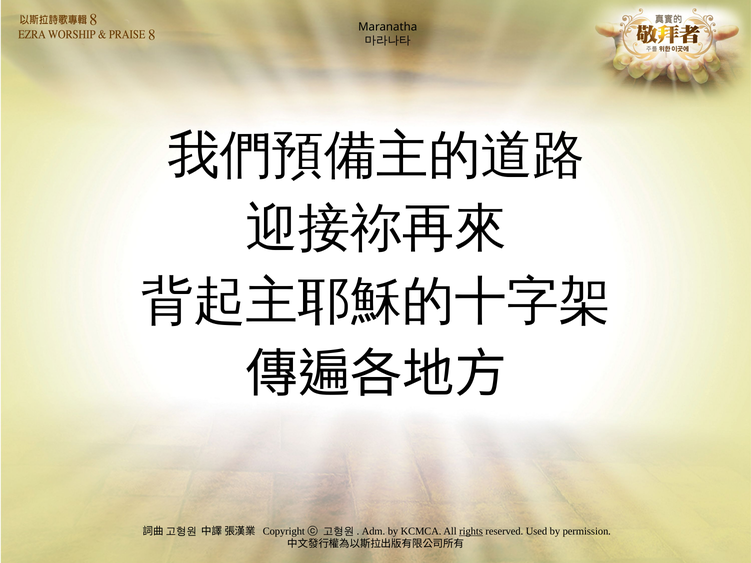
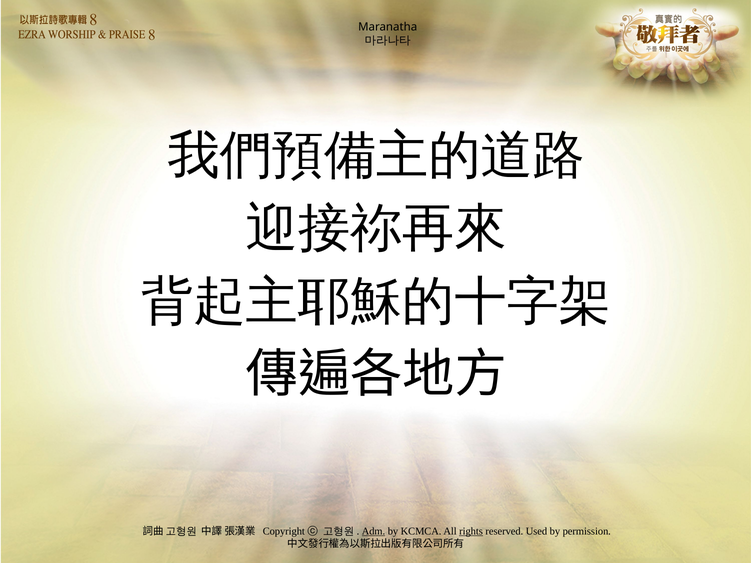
Adm underline: none -> present (373, 531)
